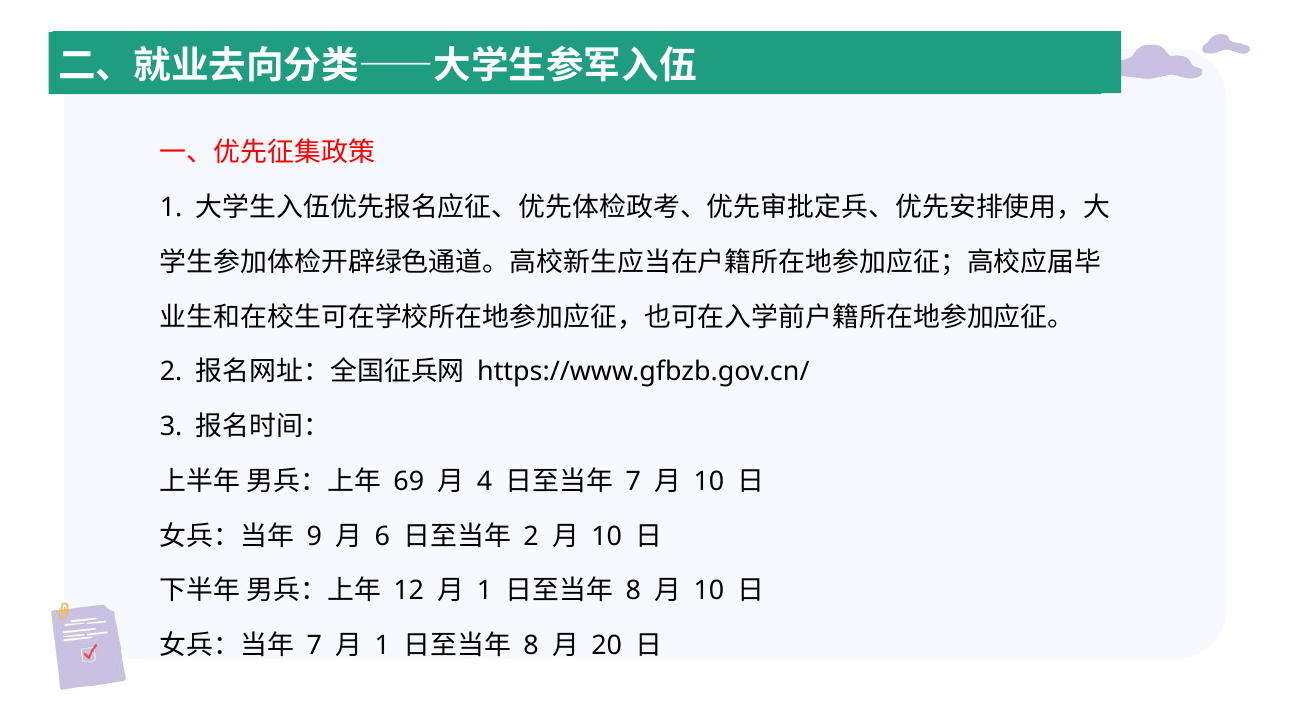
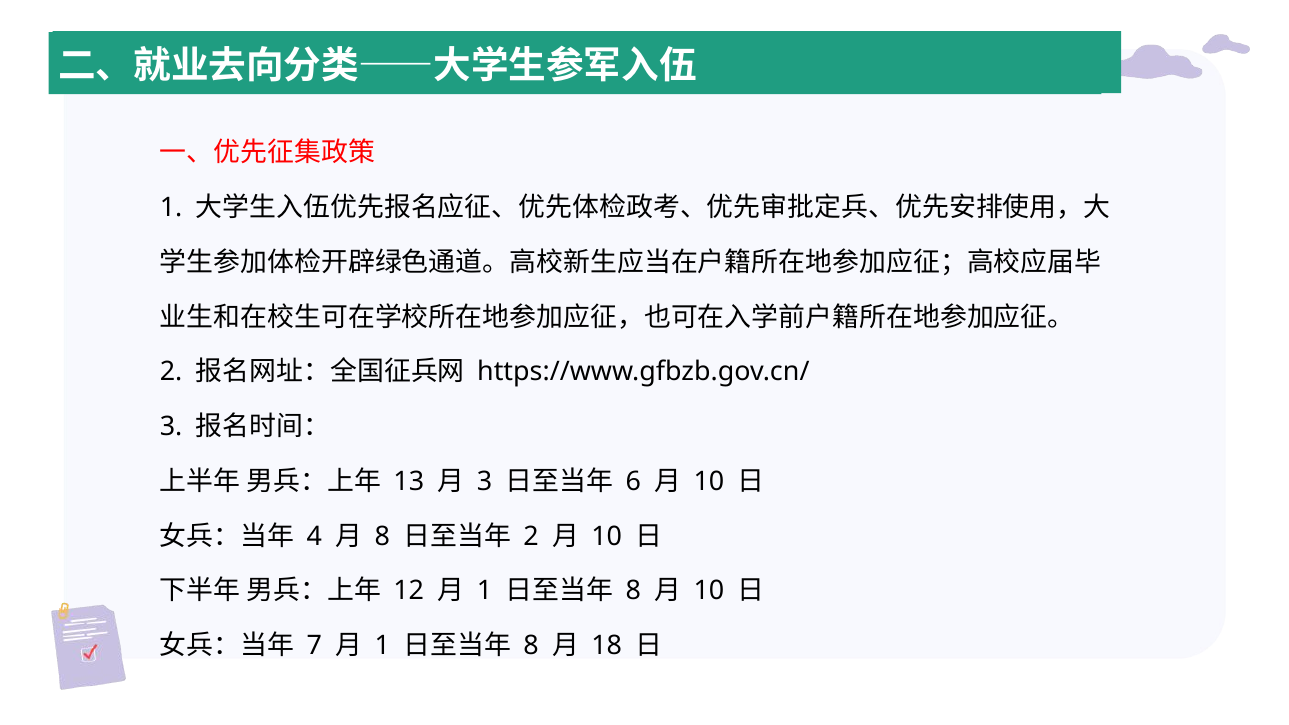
69: 69 -> 13 (409, 482)
4: 4 -> 3 (485, 482)
7: 7 -> 6 (633, 482)
9: 9 -> 4 (314, 536)
6: 6 -> 8 (382, 536)
20: 20 -> 18 (607, 646)
